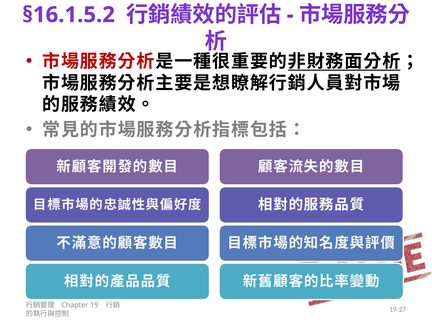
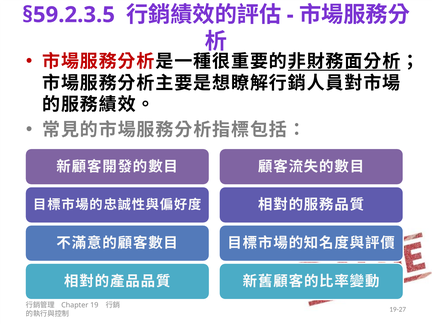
§16.1.5.2: §16.1.5.2 -> §59.2.3.5 (69, 15)
